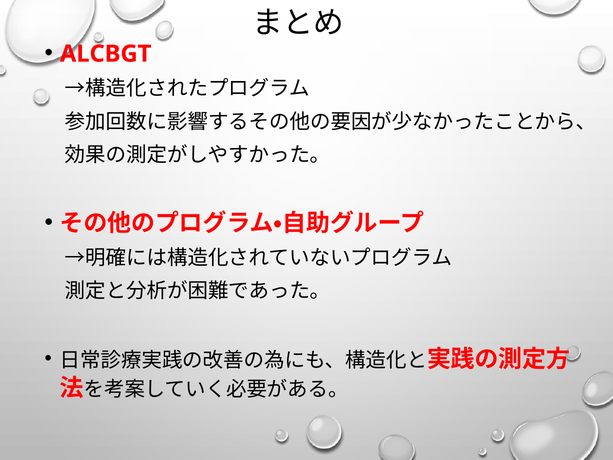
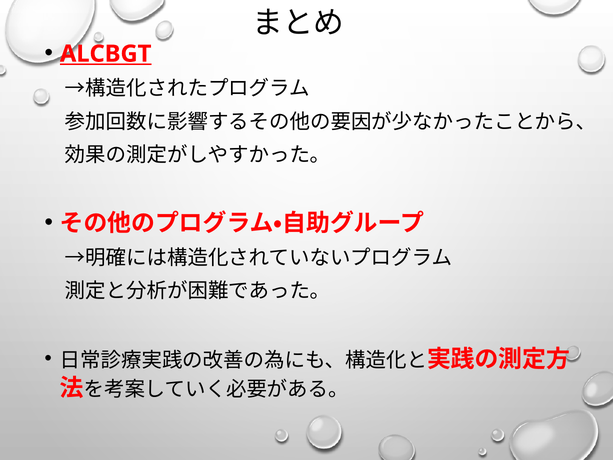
ALCBGT underline: none -> present (106, 54)
